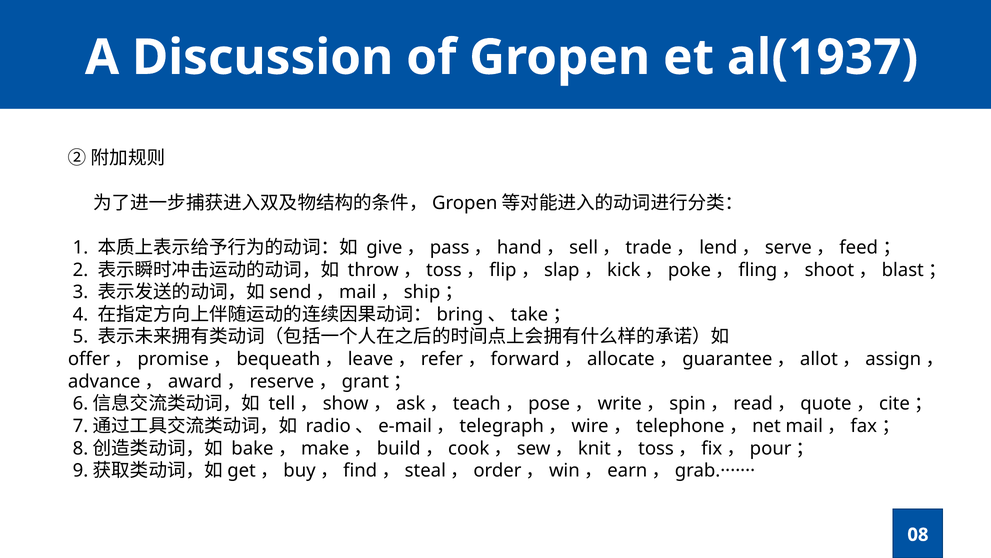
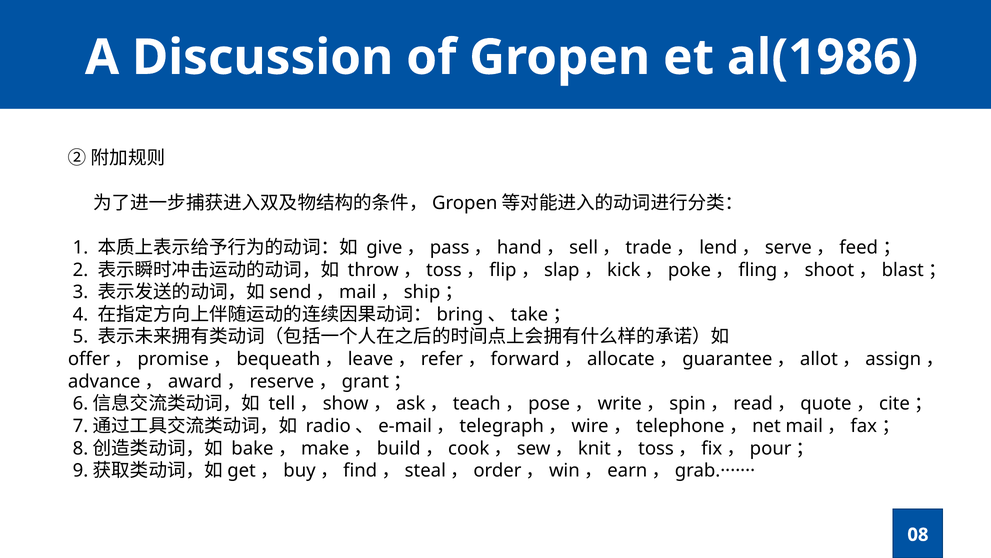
al(1937: al(1937 -> al(1986 (823, 57)
